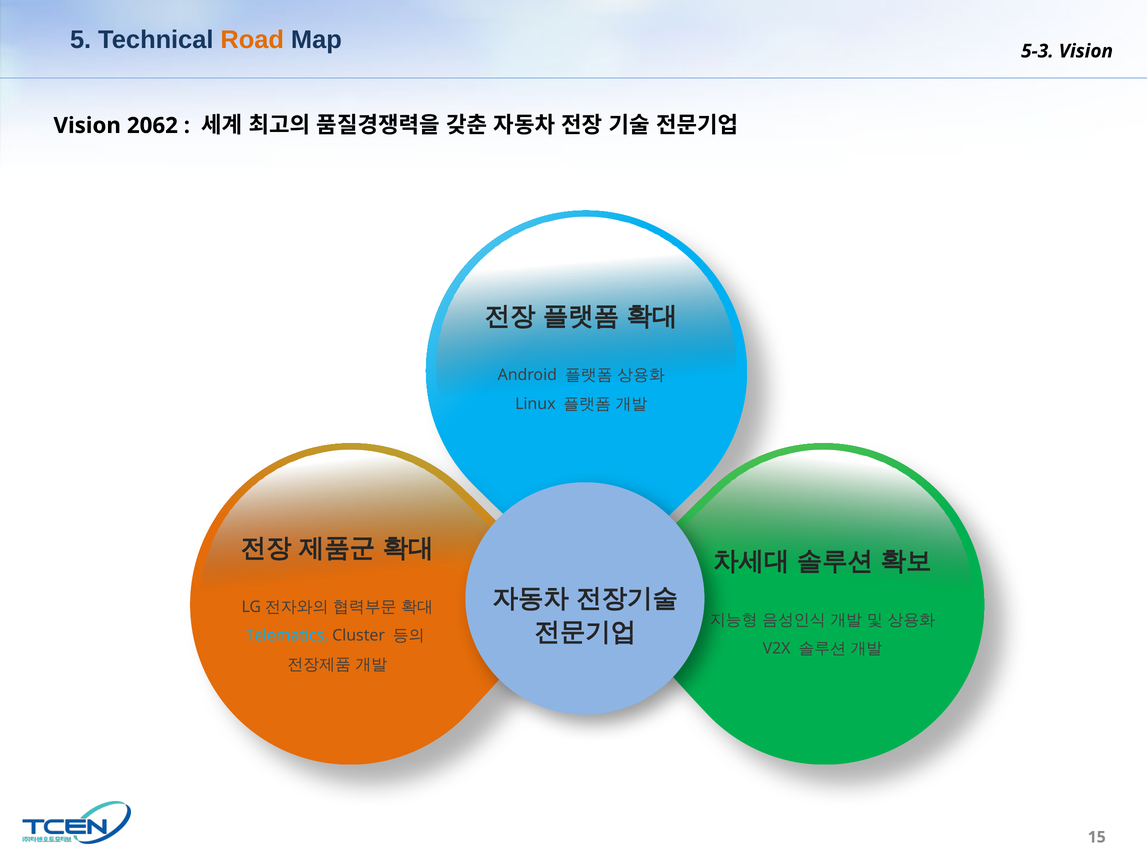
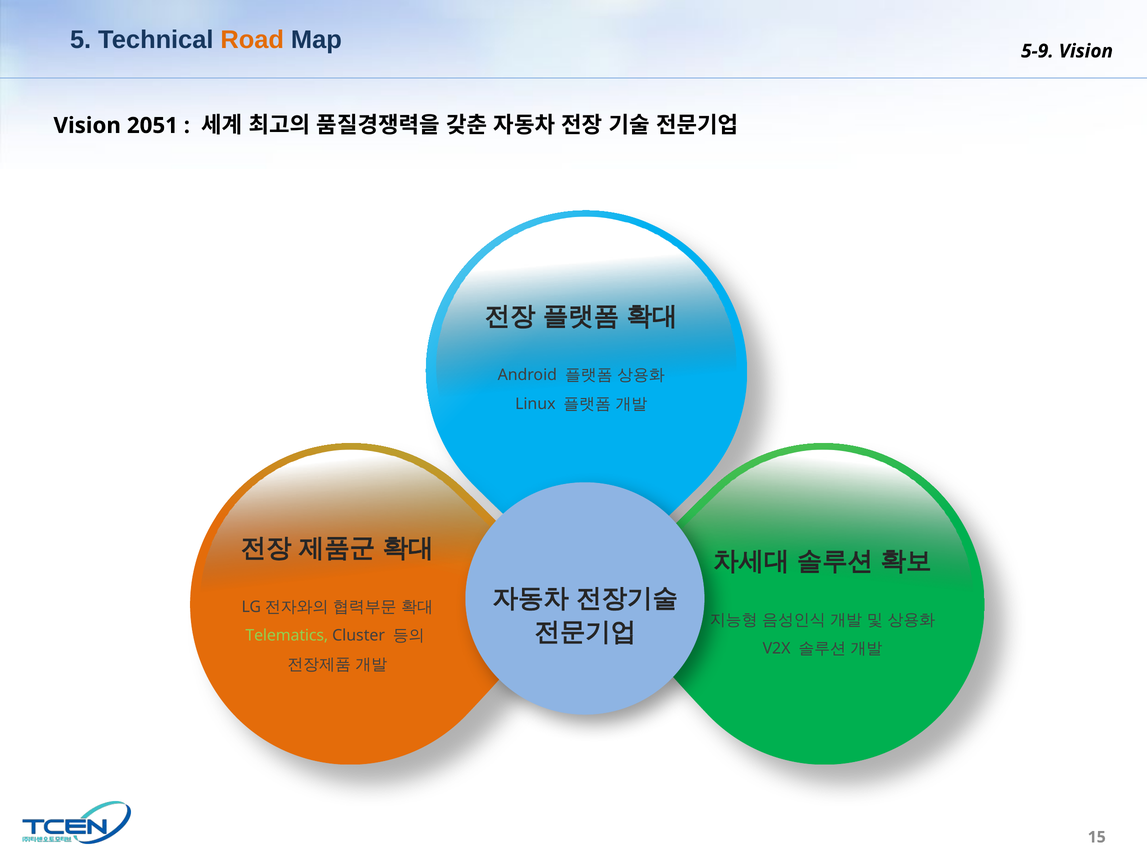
5-3: 5-3 -> 5-9 (1037, 51)
2062: 2062 -> 2051 (152, 125)
Telematics colour: light blue -> light green (287, 635)
